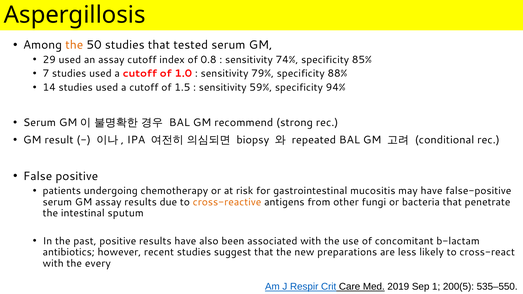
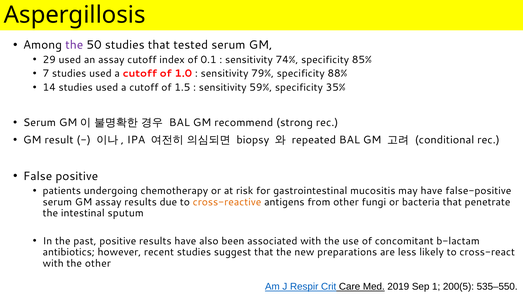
the colour: orange -> purple (74, 45)
0.8: 0.8 -> 0.1 (209, 60)
94%: 94% -> 35% (336, 87)
the every: every -> other (98, 263)
